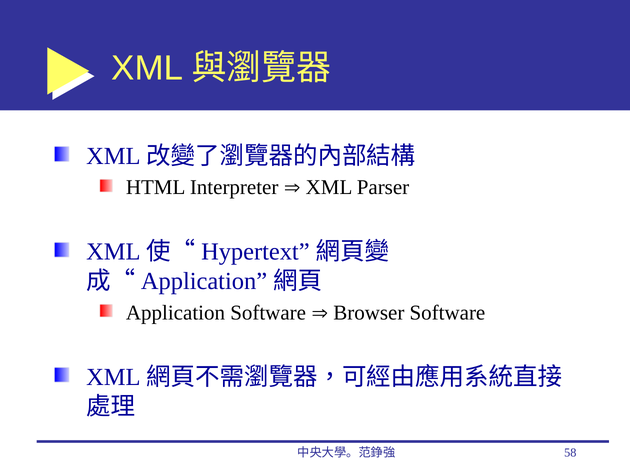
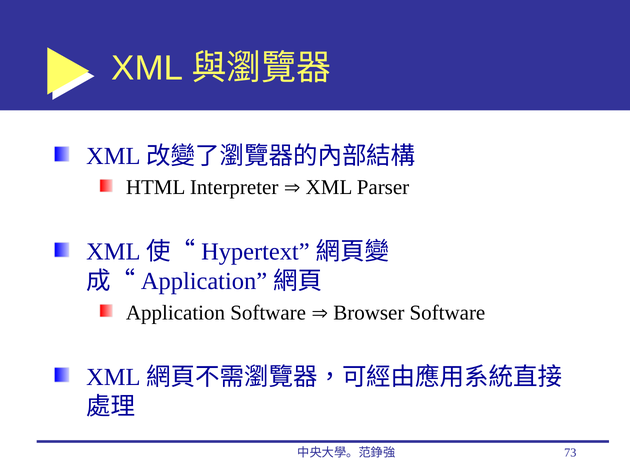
58: 58 -> 73 (570, 452)
